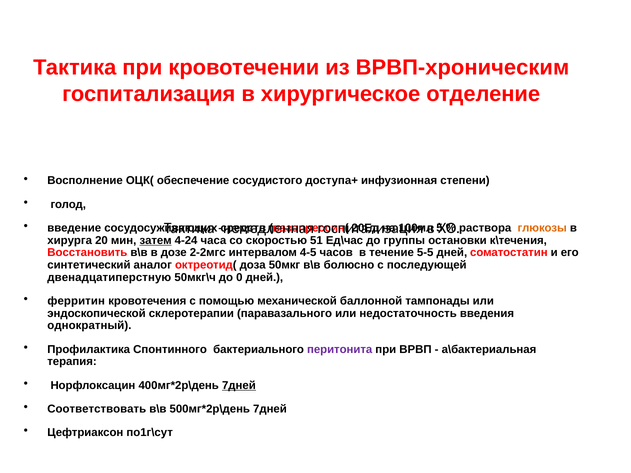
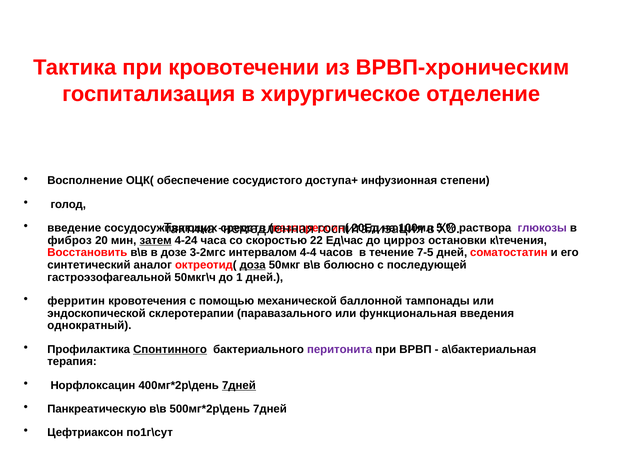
глюкозы colour: orange -> purple (542, 228)
хирурга: хирурга -> фиброз (70, 240)
51: 51 -> 22 (316, 240)
группы: группы -> цирроз (404, 240)
2-2мгс: 2-2мгс -> 3-2мгс (208, 253)
4-5: 4-5 -> 4-4 (308, 253)
5-5: 5-5 -> 7-5 (425, 253)
доза underline: none -> present (253, 265)
двенадцатиперстную: двенадцатиперстную -> гастроэзофагеальной (109, 277)
0: 0 -> 1 (239, 277)
недостаточность: недостаточность -> функциональная (408, 313)
Спонтинного underline: none -> present (170, 349)
Соответствовать: Соответствовать -> Панкреатическую (97, 409)
